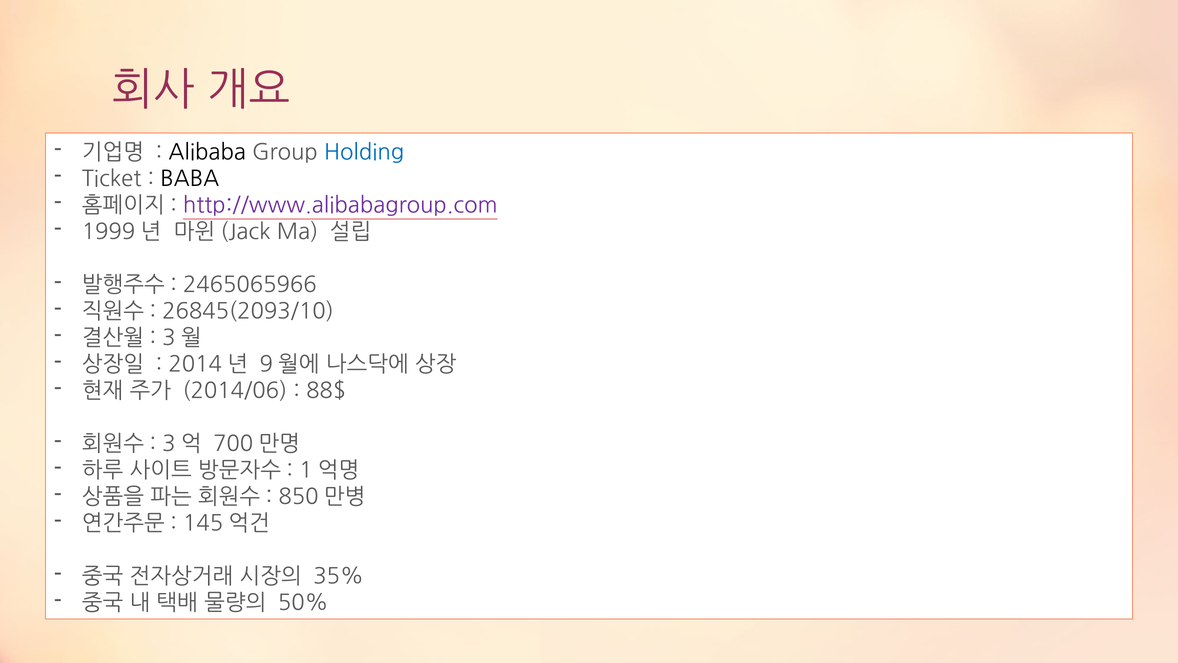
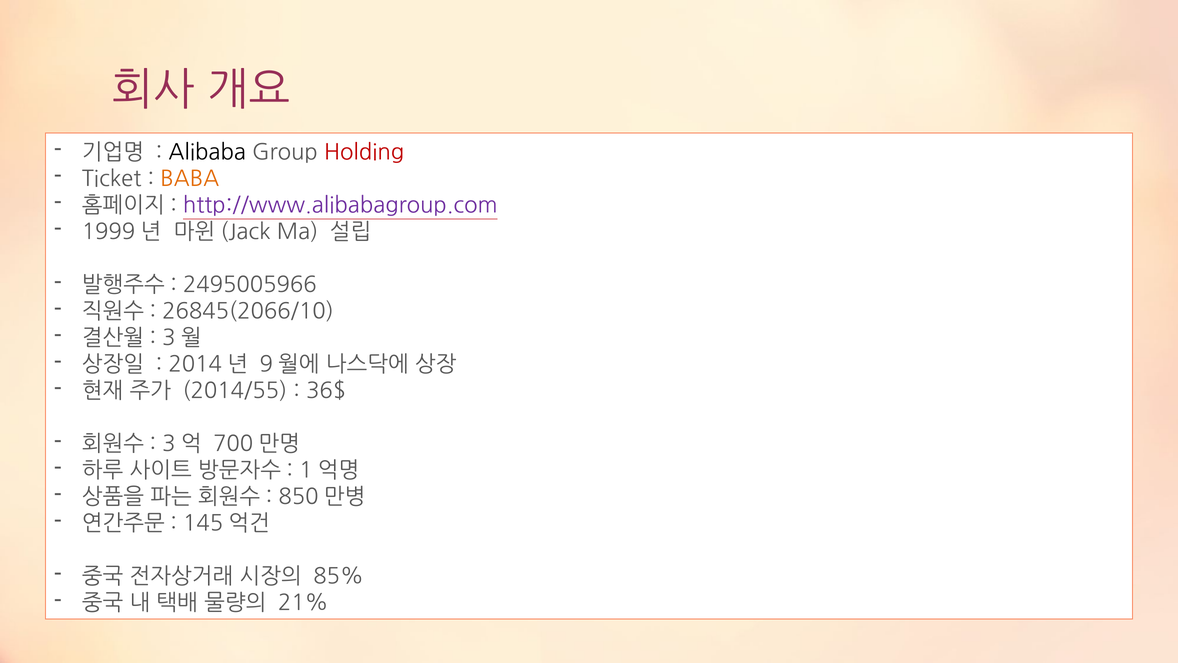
Holding colour: blue -> red (364, 152)
BABA colour: black -> orange (190, 179)
2465065966: 2465065966 -> 2495005966 (250, 285)
26845(2093/10: 26845(2093/10 -> 26845(2066/10 (248, 311)
2014/06: 2014/06 -> 2014/55 (235, 391)
88$: 88$ -> 36$ (326, 391)
35%: 35% -> 85% (339, 576)
50%: 50% -> 21% (303, 603)
